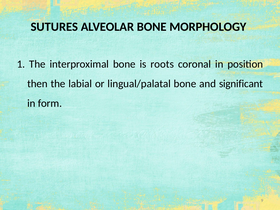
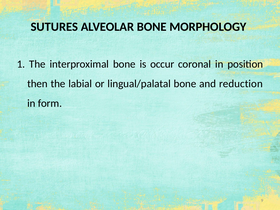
roots: roots -> occur (162, 64)
significant: significant -> reduction (241, 84)
